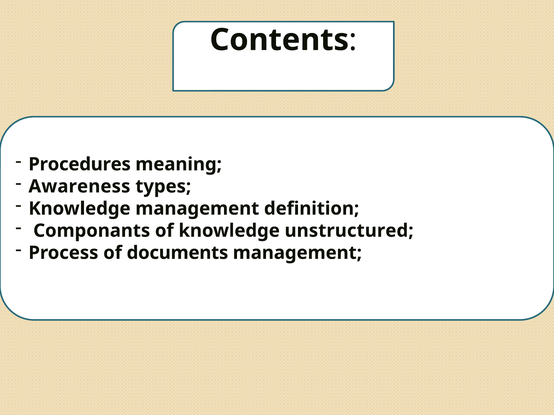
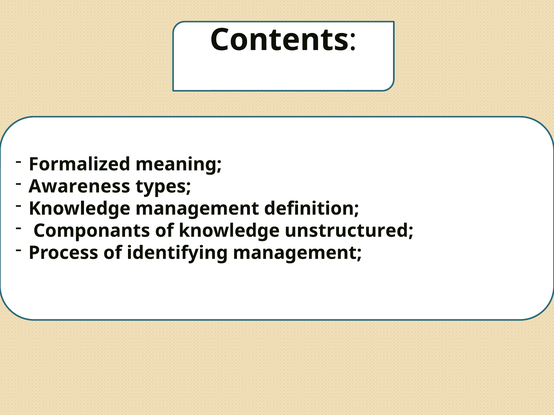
Procedures: Procedures -> Formalized (79, 164)
documents: documents -> identifying (177, 253)
